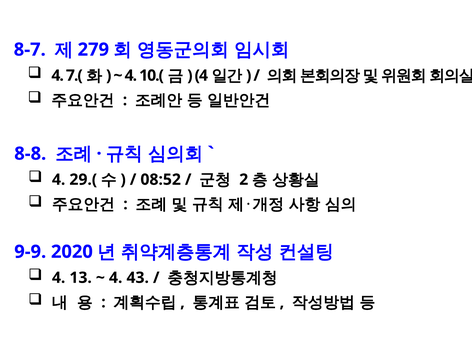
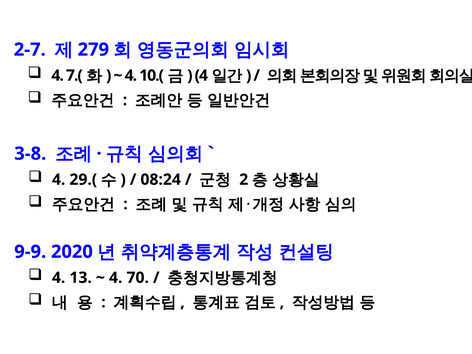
8-7: 8-7 -> 2-7 (30, 50)
8-8: 8-8 -> 3-8 (30, 154)
08:52: 08:52 -> 08:24 (161, 180)
43: 43 -> 70 (138, 278)
